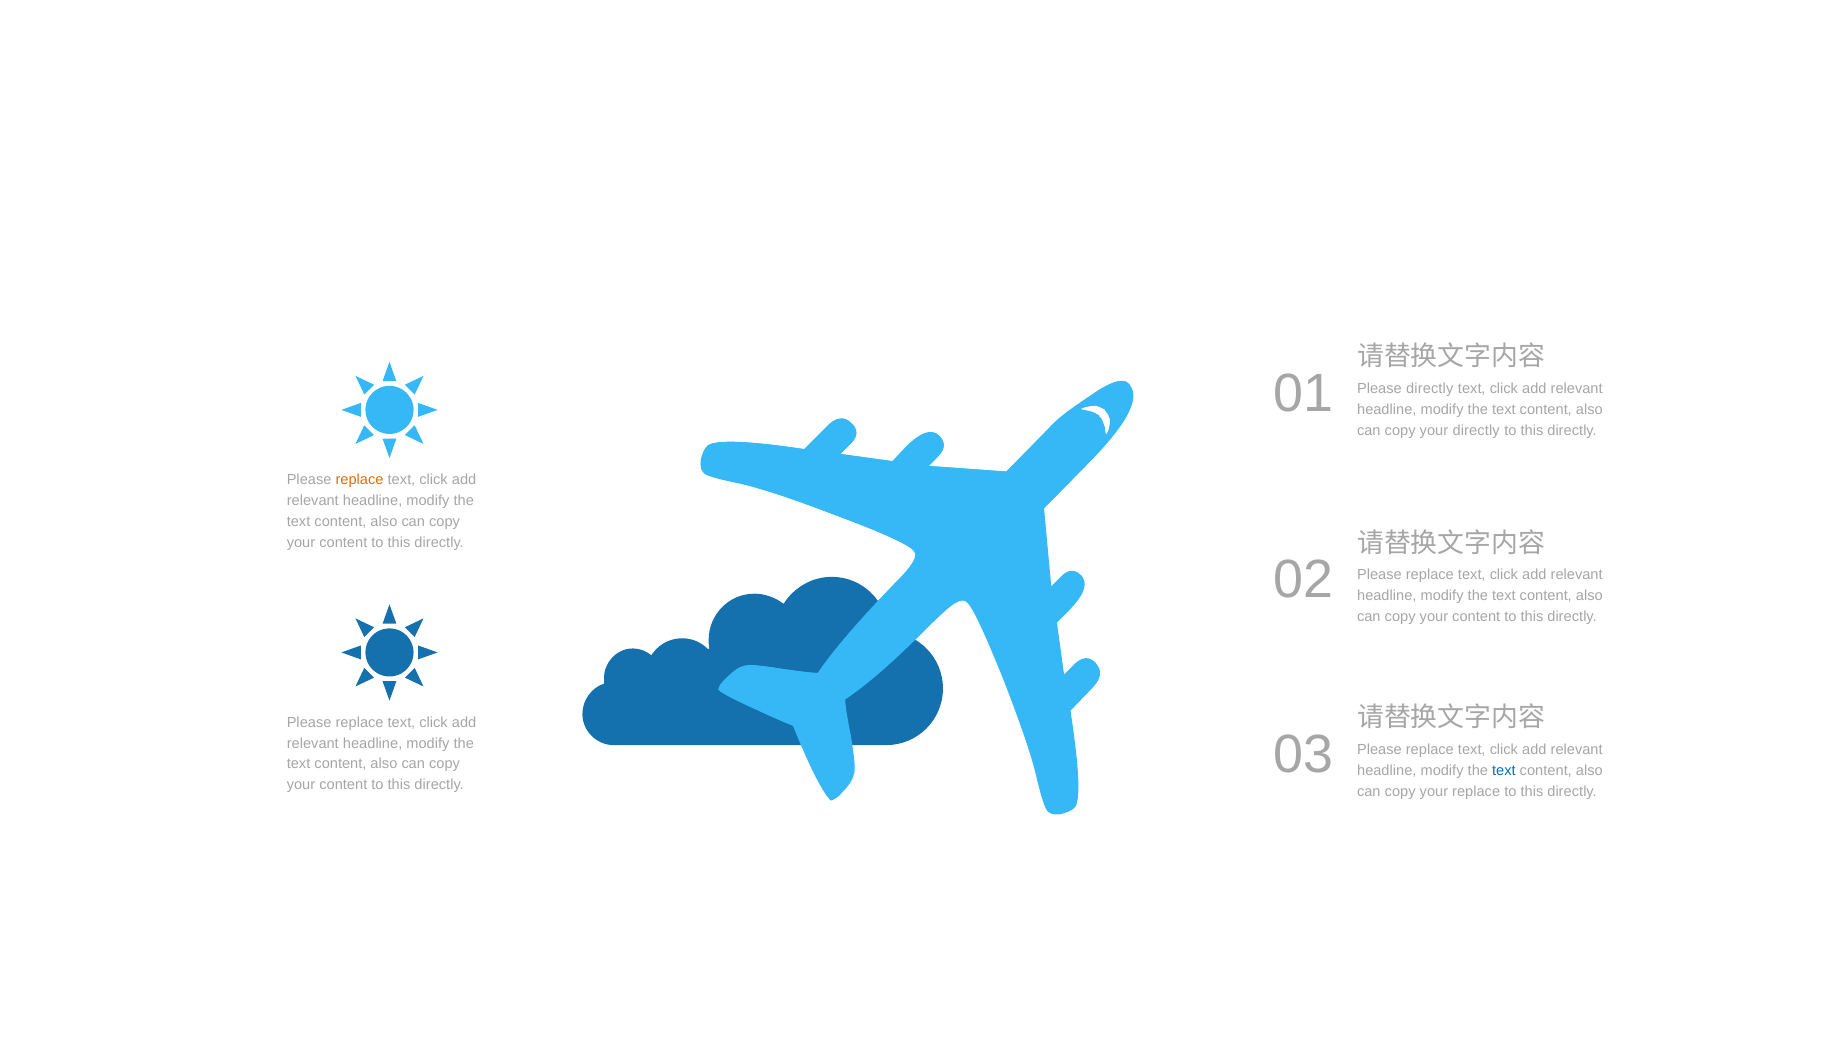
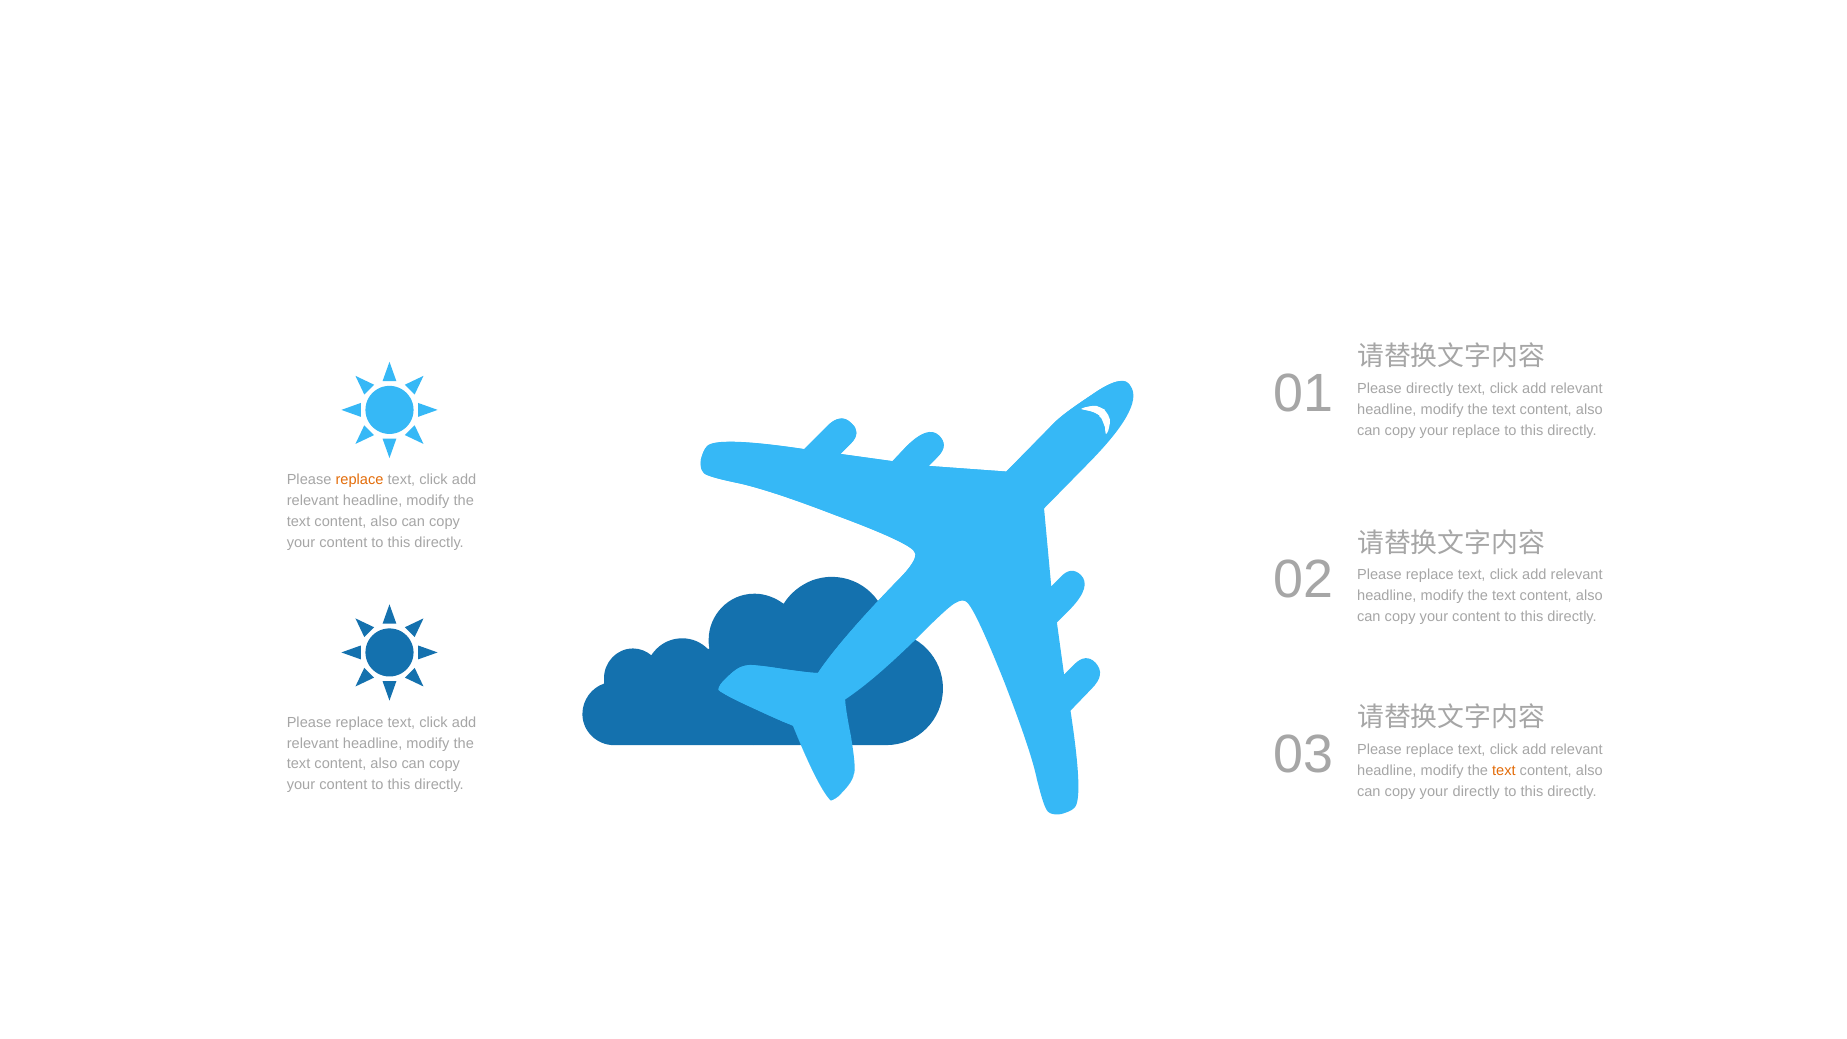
your directly: directly -> replace (1476, 430)
text colour: blue -> orange (1504, 771)
your replace: replace -> directly (1476, 792)
